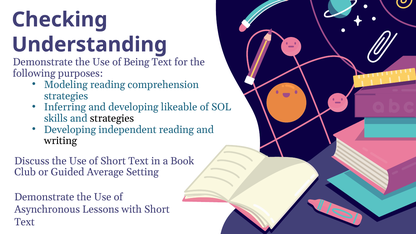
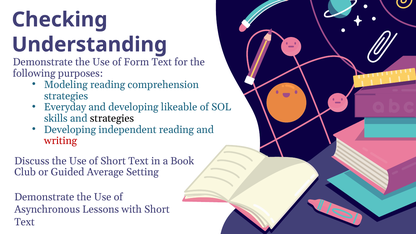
Being: Being -> Form (136, 62)
Inferring: Inferring -> Everyday (65, 107)
writing colour: black -> red (61, 141)
